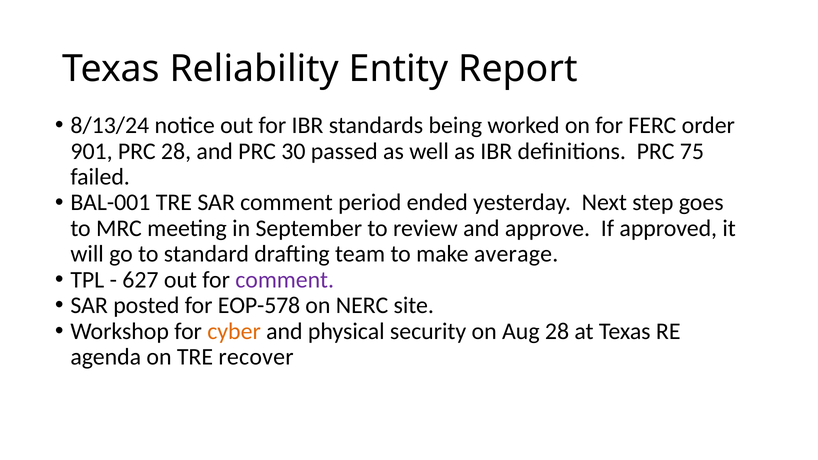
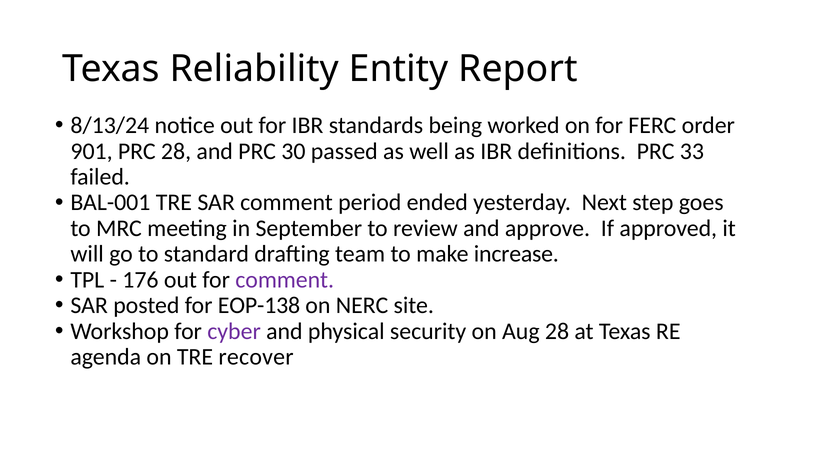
75: 75 -> 33 (692, 151)
average: average -> increase (516, 254)
627: 627 -> 176 (140, 280)
EOP-578: EOP-578 -> EOP-138 (259, 306)
cyber colour: orange -> purple (234, 331)
